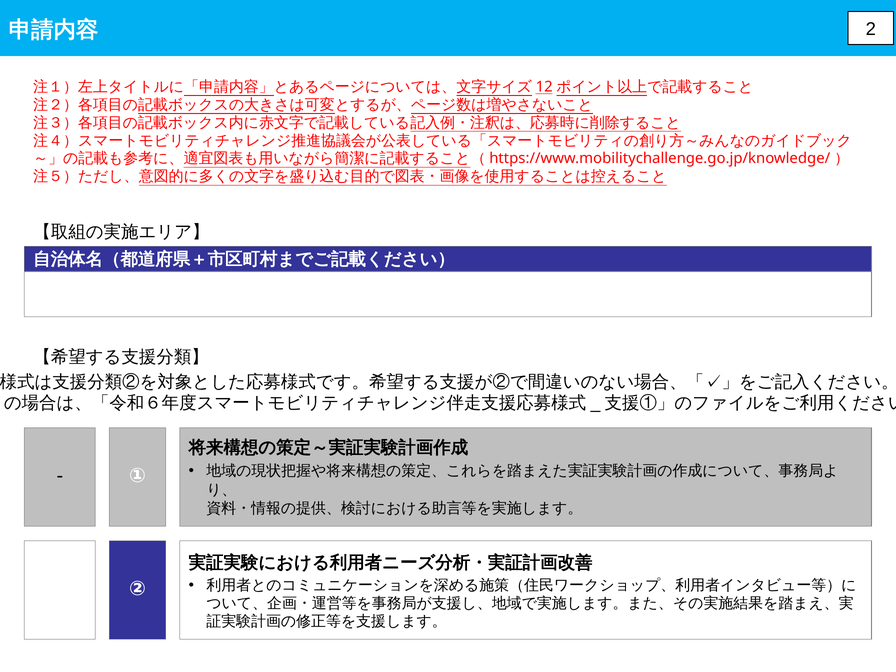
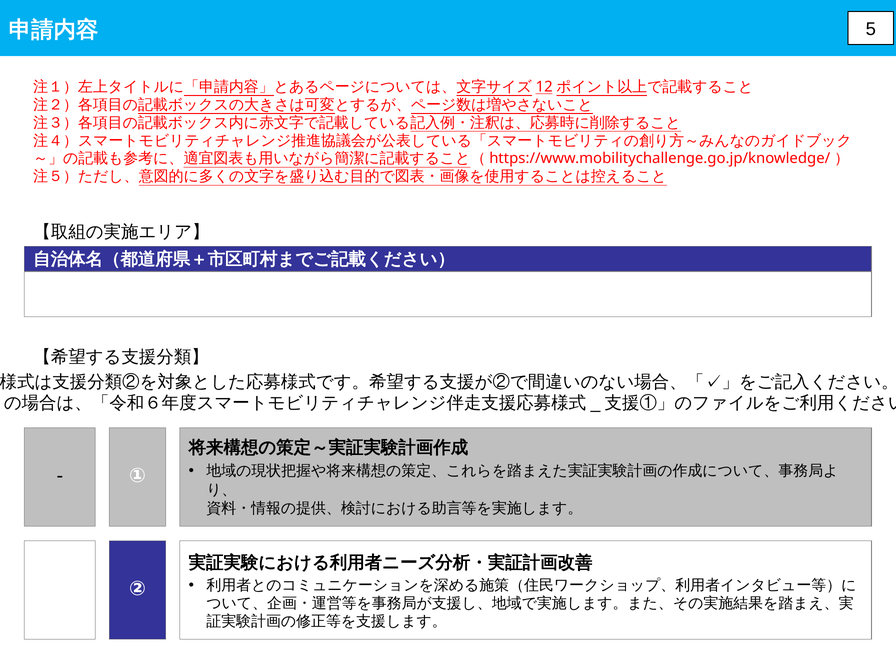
2: 2 -> 5 (871, 29)
